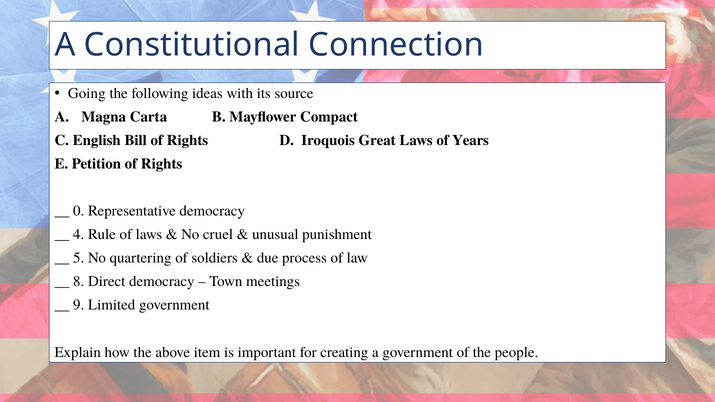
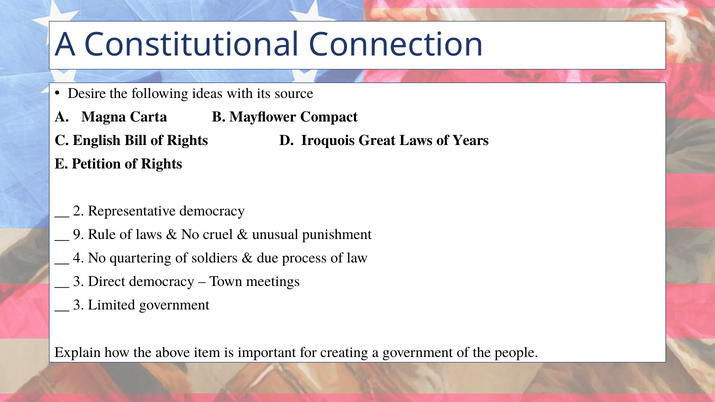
Going: Going -> Desire (87, 93)
0: 0 -> 2 (79, 211)
4: 4 -> 9 (79, 235)
5: 5 -> 4 (79, 258)
8: 8 -> 3 (79, 282)
9: 9 -> 3 (79, 305)
